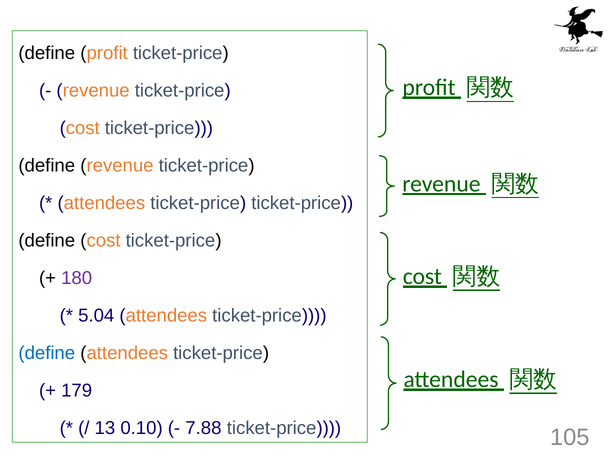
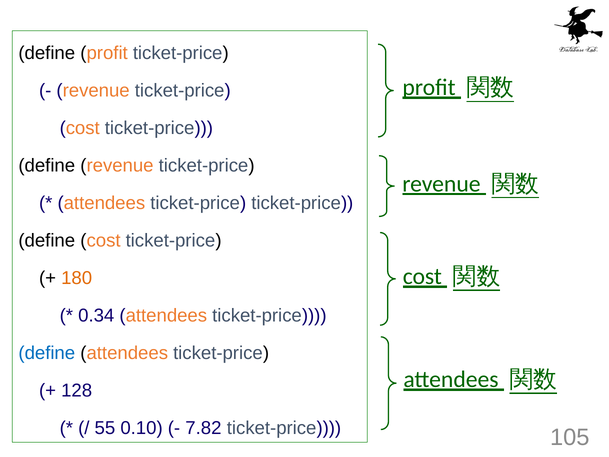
180 colour: purple -> orange (77, 278)
5.04: 5.04 -> 0.34 (96, 316)
179: 179 -> 128 (77, 390)
13: 13 -> 55 (105, 428)
7.88: 7.88 -> 7.82 (203, 428)
